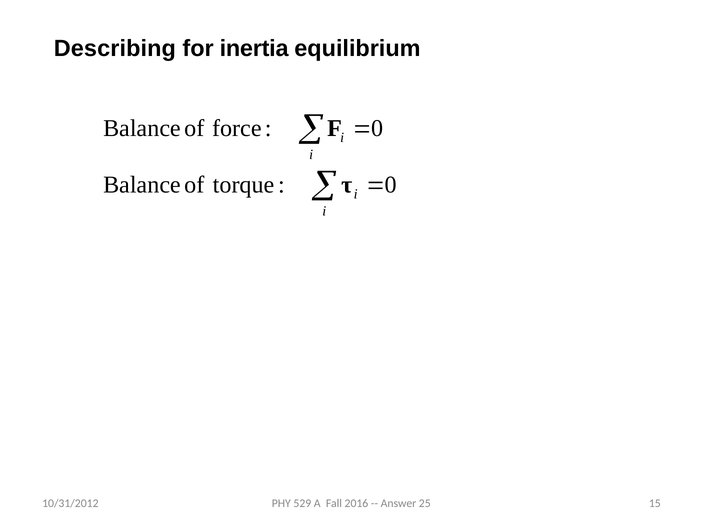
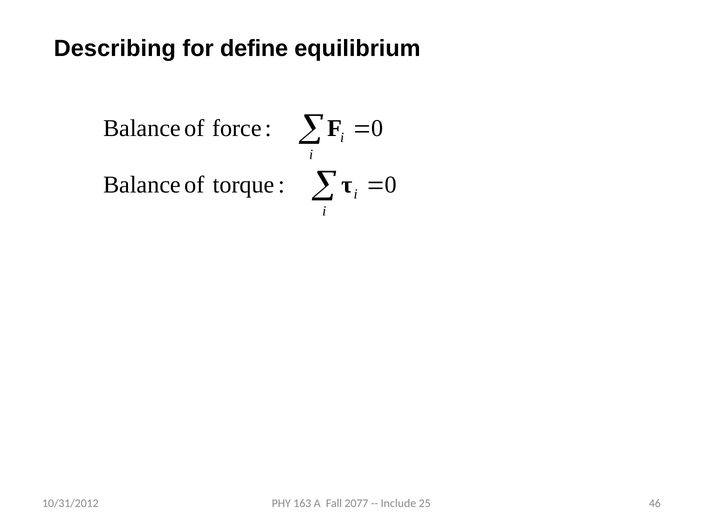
inertia: inertia -> define (254, 48)
529: 529 -> 163 (302, 503)
2016: 2016 -> 2077 (356, 503)
Answer: Answer -> Include (398, 503)
15: 15 -> 46 (655, 503)
